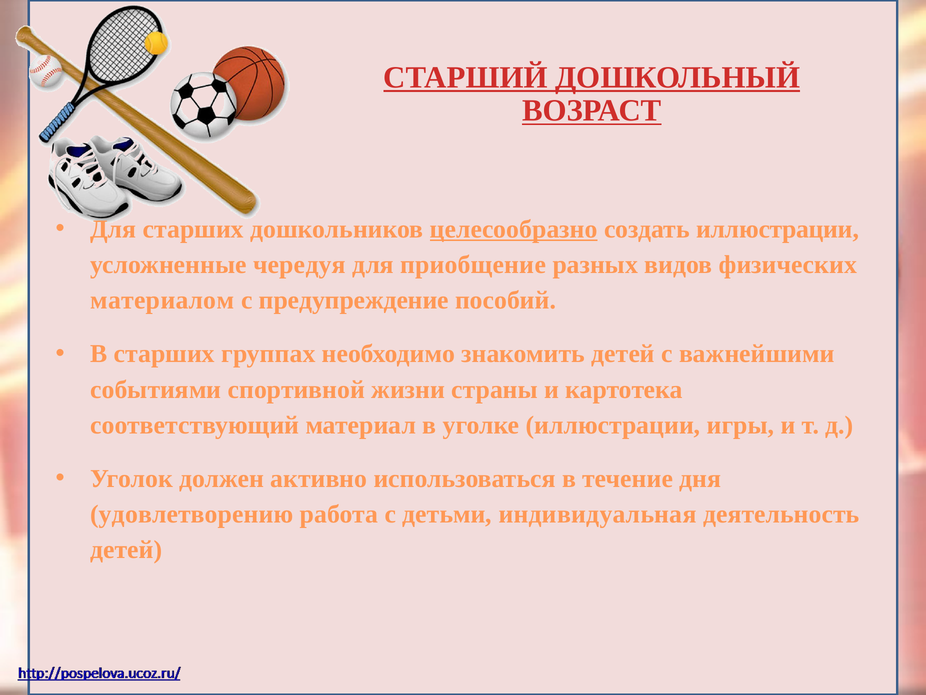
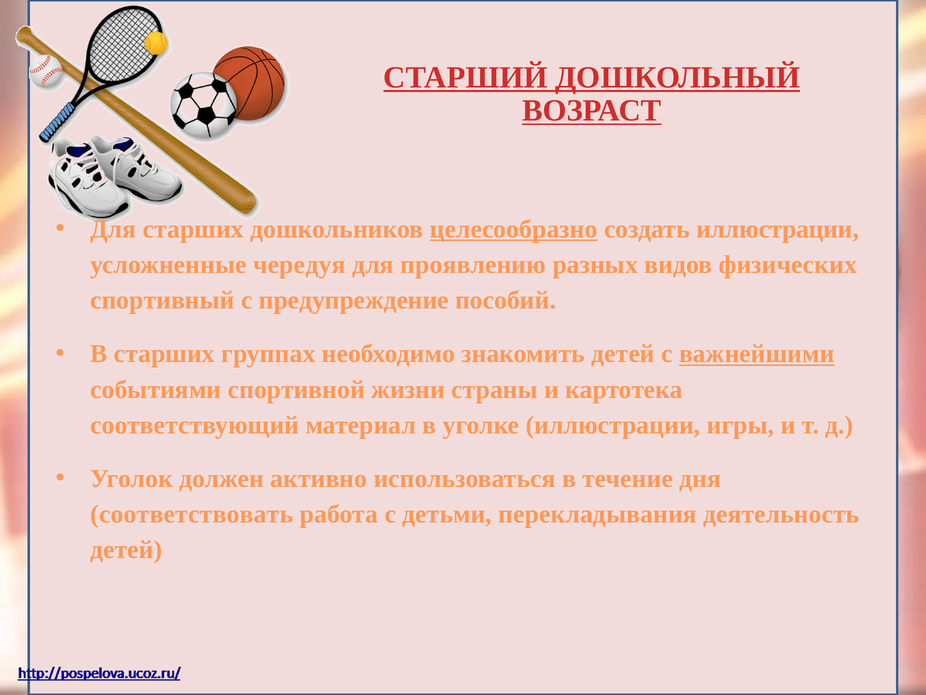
приобщение: приобщение -> проявлению (473, 265)
материалом: материалом -> спортивный (162, 300)
важнейшими underline: none -> present (757, 354)
удовлетворению: удовлетворению -> соответствовать (192, 514)
индивидуальная: индивидуальная -> перекладывания (598, 514)
